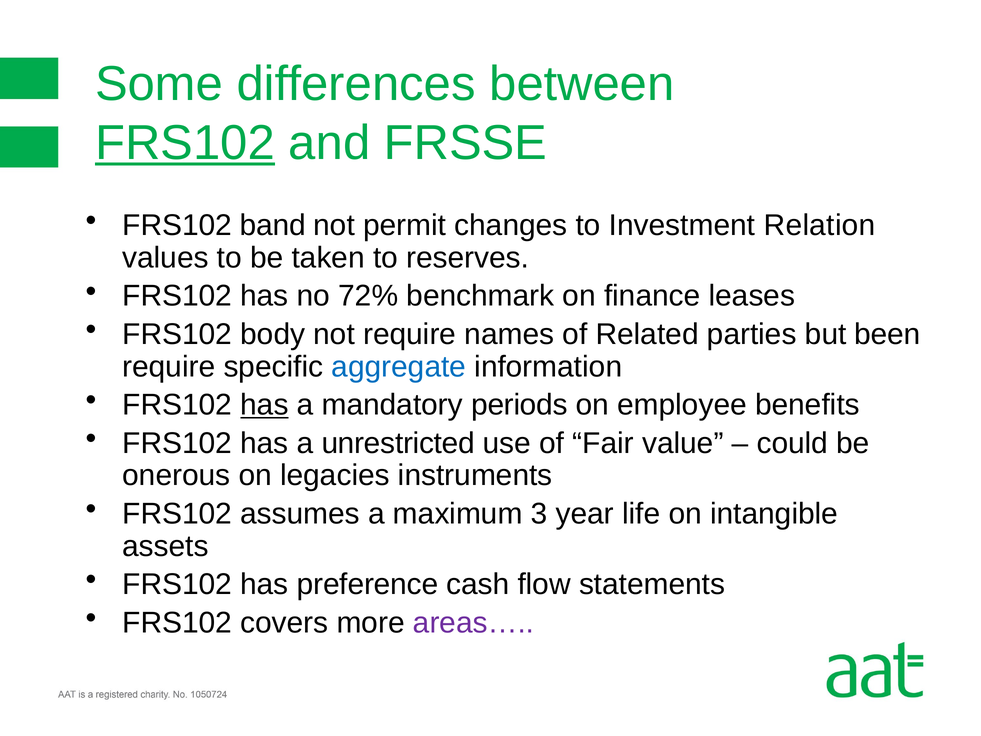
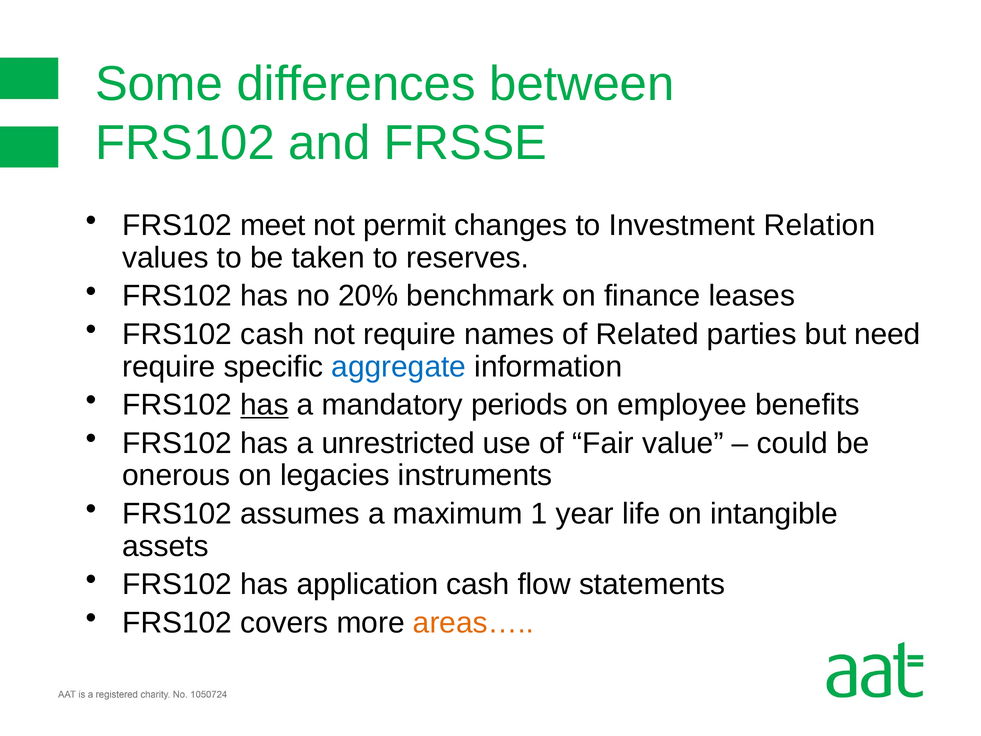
FRS102 underline: present -> none (185, 143)
band: band -> meet (273, 225)
72%: 72% -> 20% (368, 296)
FRS102 body: body -> cash (273, 334)
been: been -> need (887, 334)
3: 3 -> 1 (539, 514)
preference: preference -> application (367, 584)
areas… colour: purple -> orange (474, 622)
